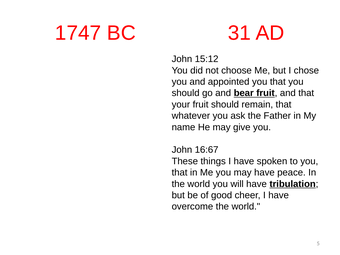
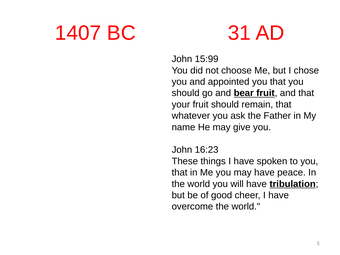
1747: 1747 -> 1407 (78, 33)
15:12: 15:12 -> 15:99 (207, 59)
16:67: 16:67 -> 16:23 (207, 150)
